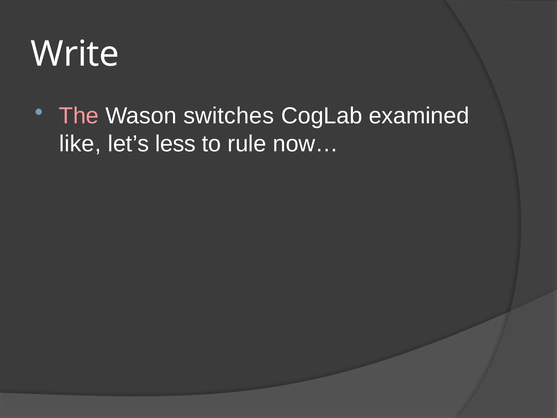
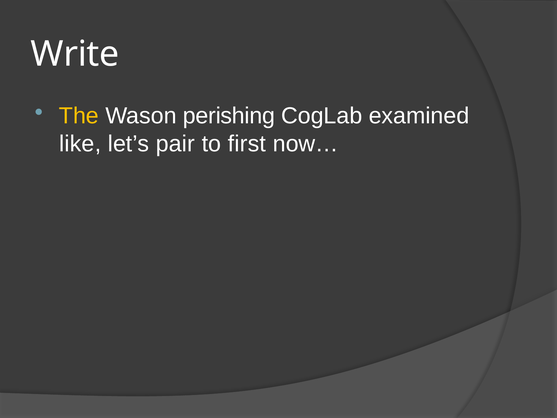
The colour: pink -> yellow (79, 116)
switches: switches -> perishing (229, 116)
less: less -> pair (175, 144)
rule: rule -> first (247, 144)
